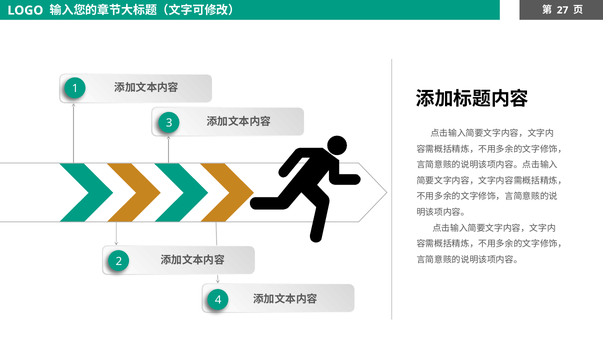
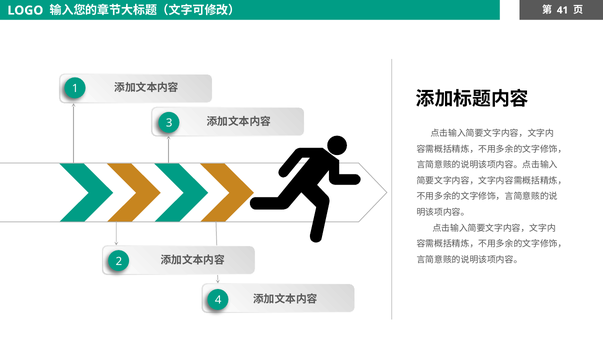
27: 27 -> 41 (563, 10)
